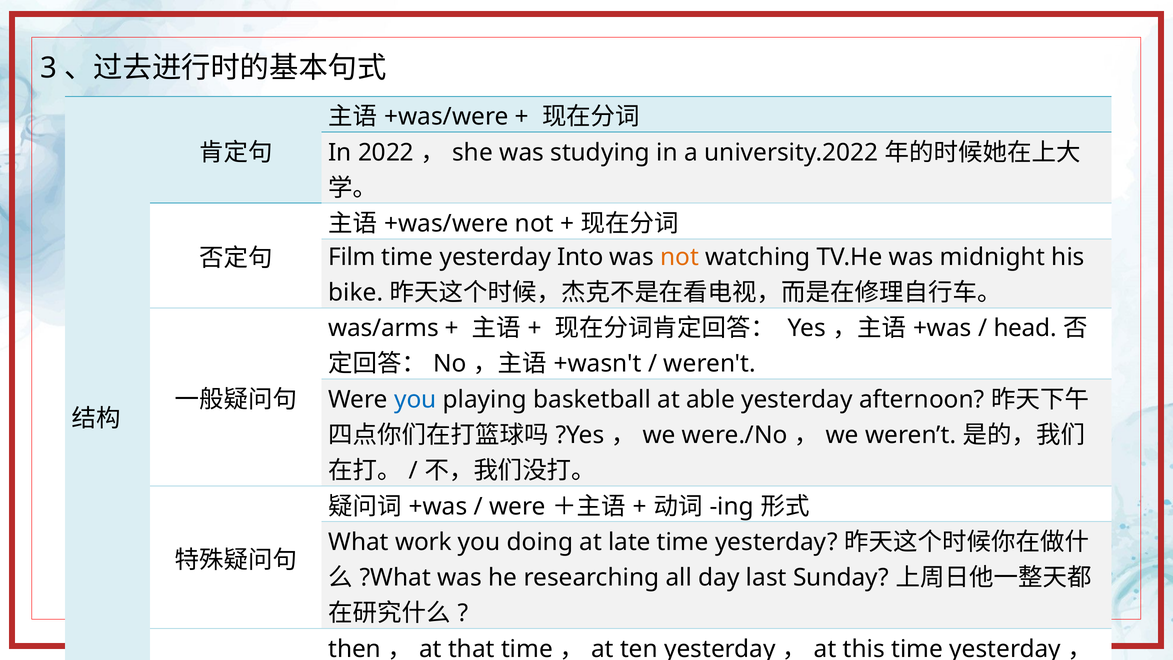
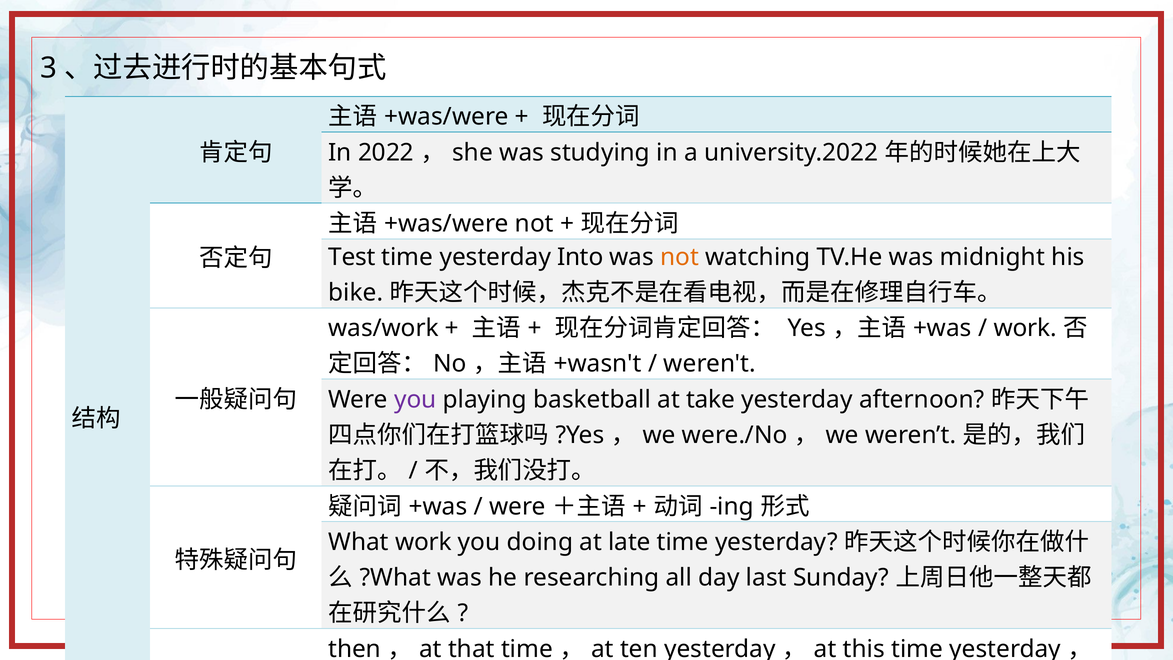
Film: Film -> Test (352, 257)
was/arms: was/arms -> was/work (383, 328)
head: head -> work (1025, 328)
you colour: blue -> purple (415, 399)
able: able -> take (711, 399)
